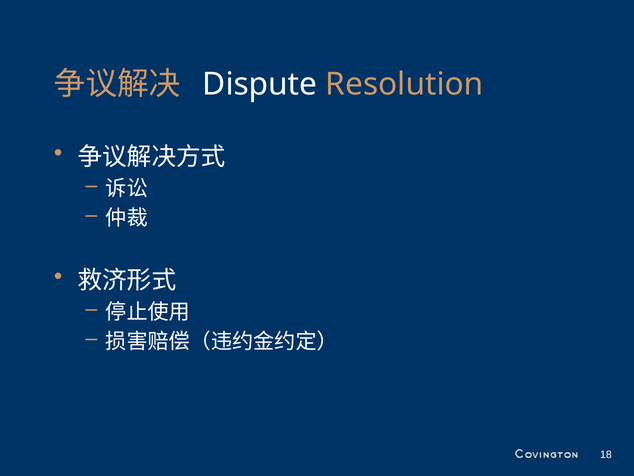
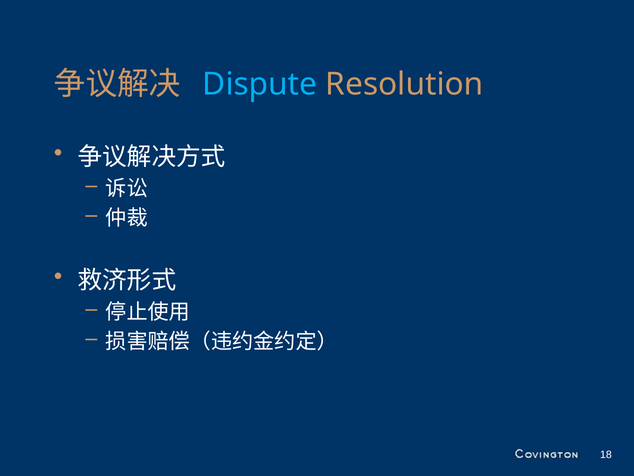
Dispute colour: white -> light blue (260, 84)
